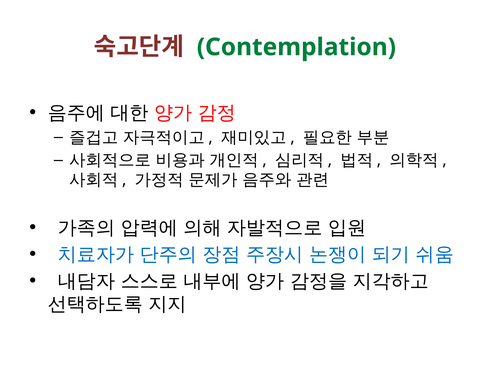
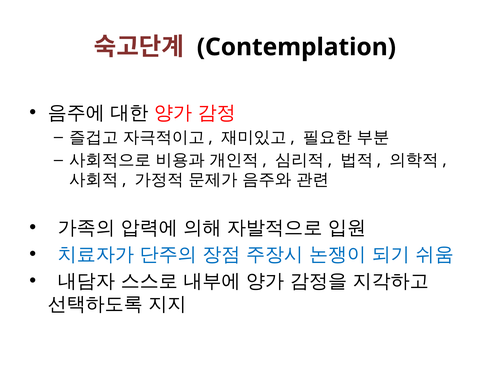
Contemplation colour: green -> black (296, 47)
